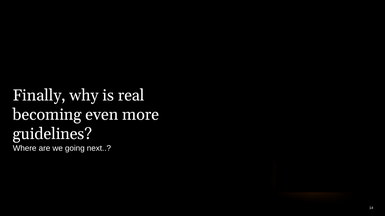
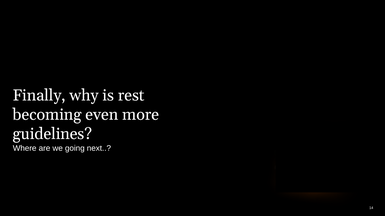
real: real -> rest (131, 96)
